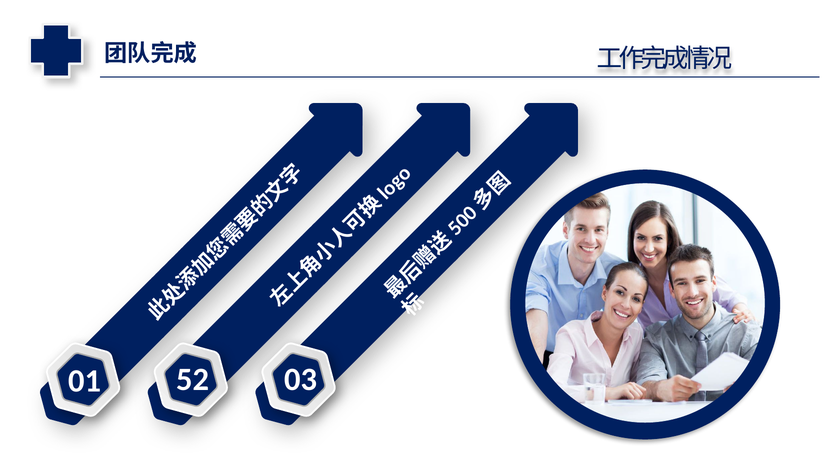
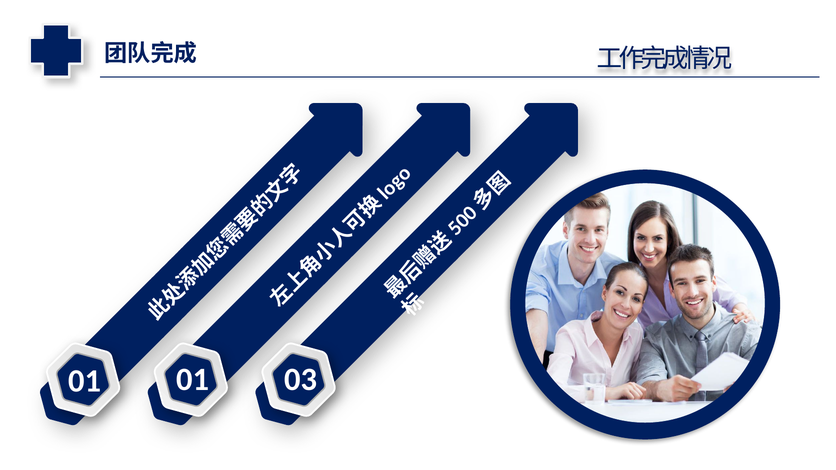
01 52: 52 -> 01 (193, 379)
